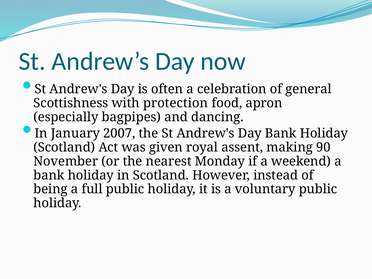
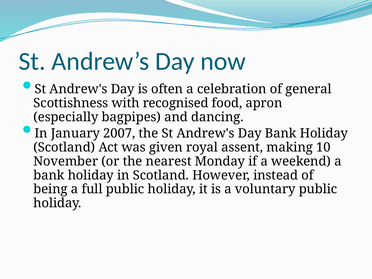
protection: protection -> recognised (176, 103)
90: 90 -> 10 (323, 147)
